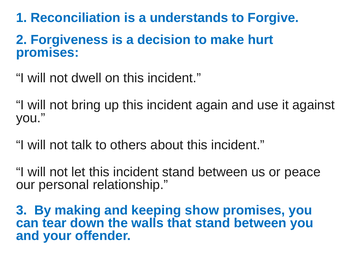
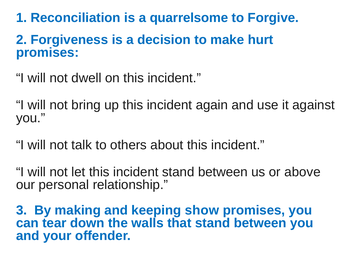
understands: understands -> quarrelsome (189, 18)
peace: peace -> above (303, 172)
